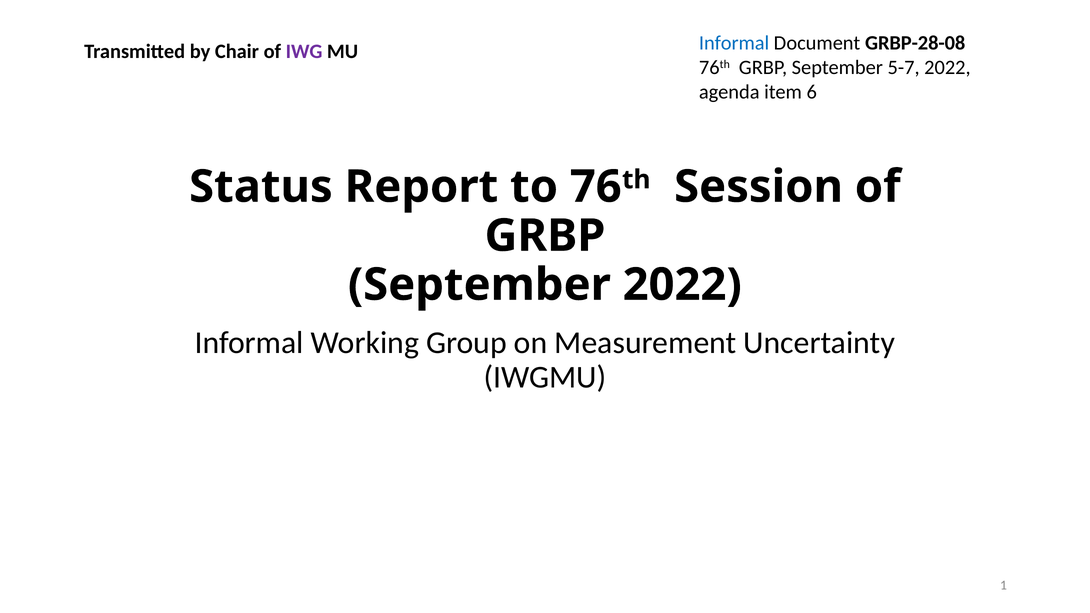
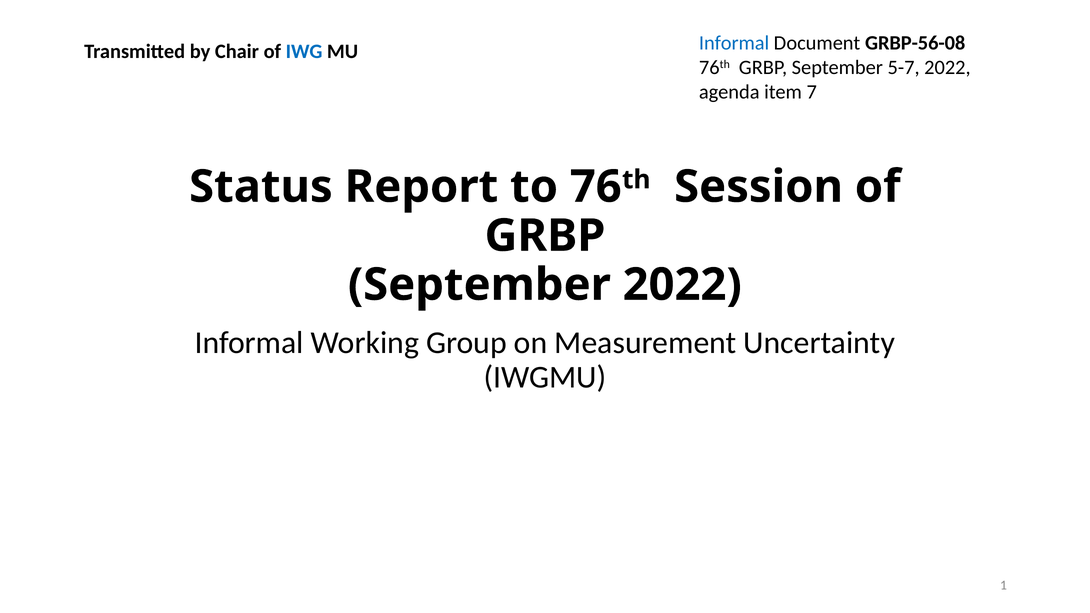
IWG colour: purple -> blue (304, 51)
GRBP-28-08: GRBP-28-08 -> GRBP-56-08 (915, 43)
6: 6 -> 7 (812, 92)
